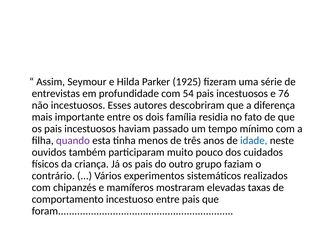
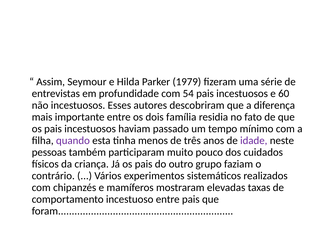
1925: 1925 -> 1979 (187, 82)
76: 76 -> 60 (284, 93)
idade colour: blue -> purple (254, 140)
ouvidos: ouvidos -> pessoas (49, 152)
